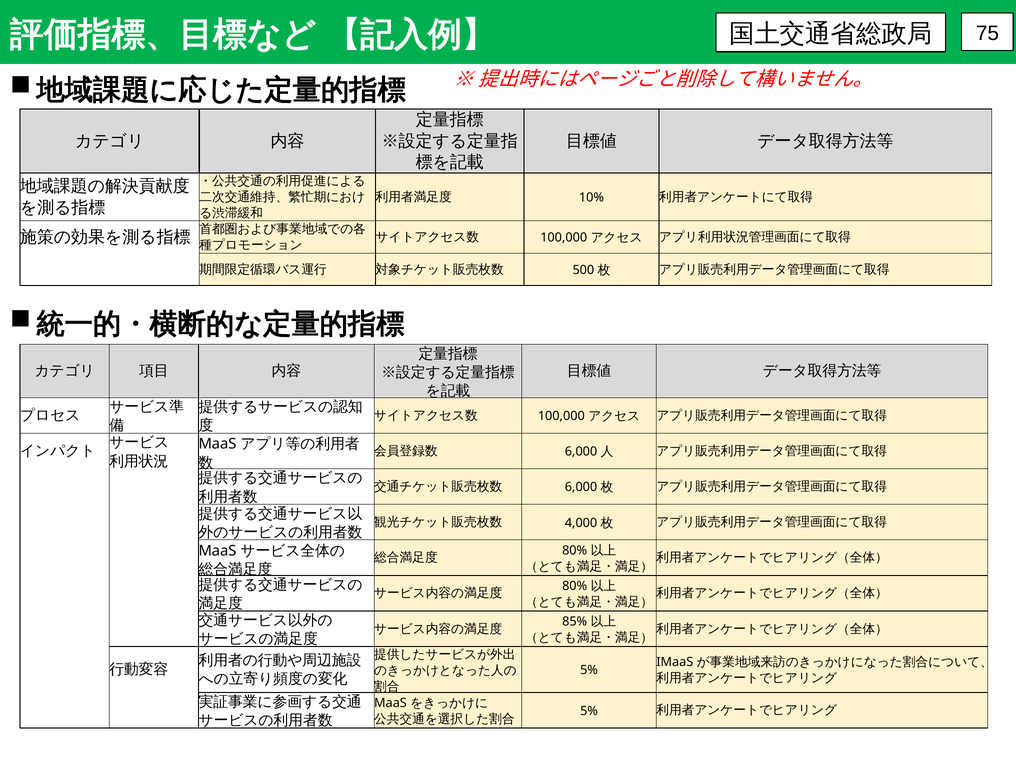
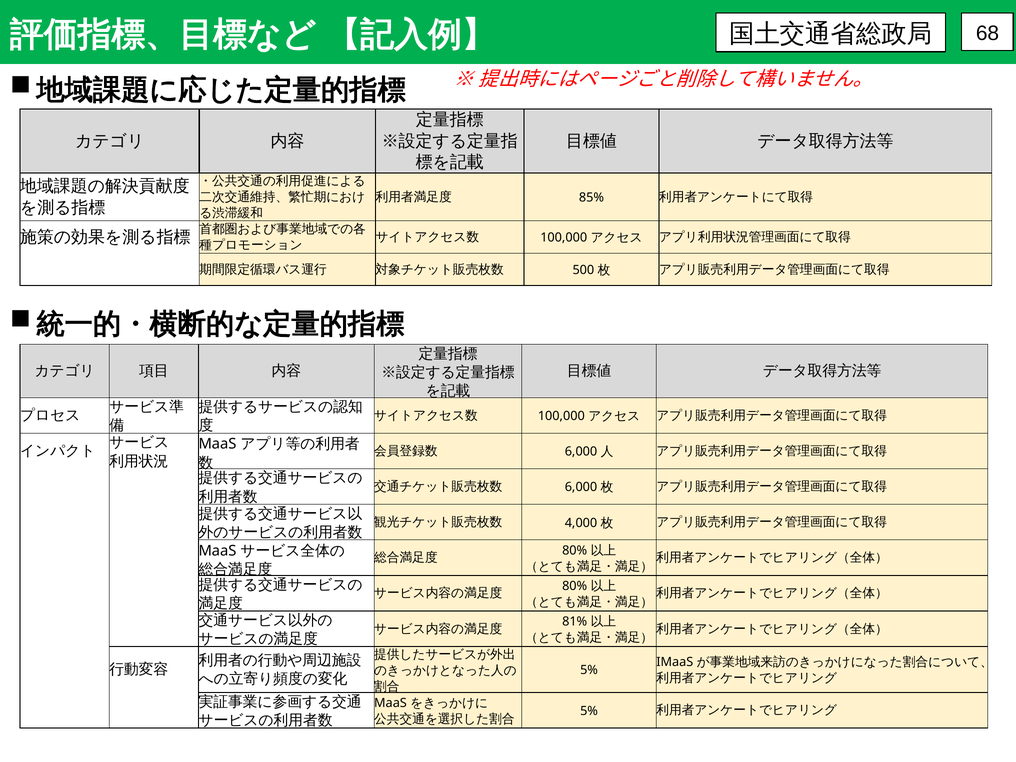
75: 75 -> 68 (988, 33)
10%: 10% -> 85% (591, 198)
85%: 85% -> 81% (575, 622)
